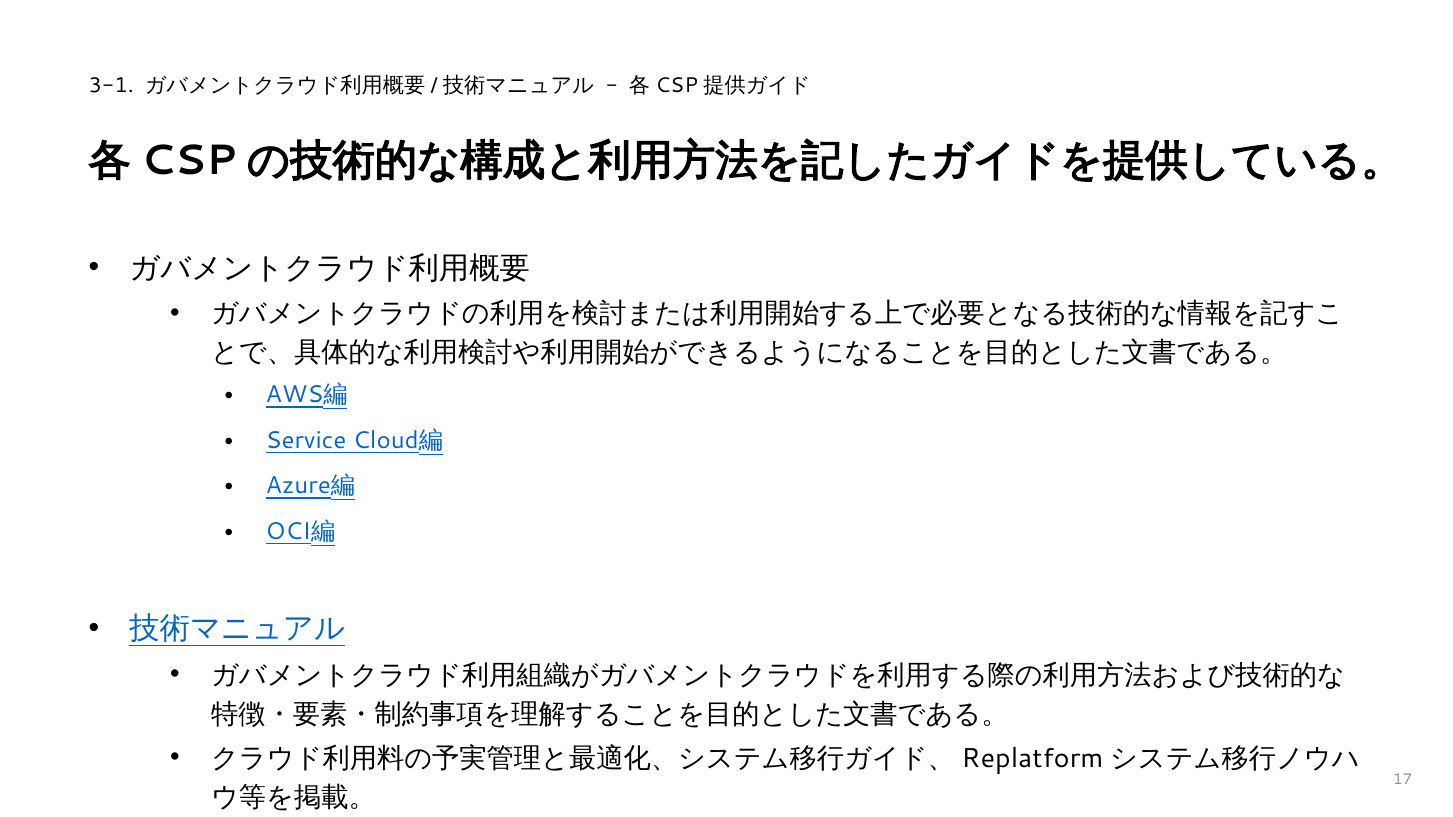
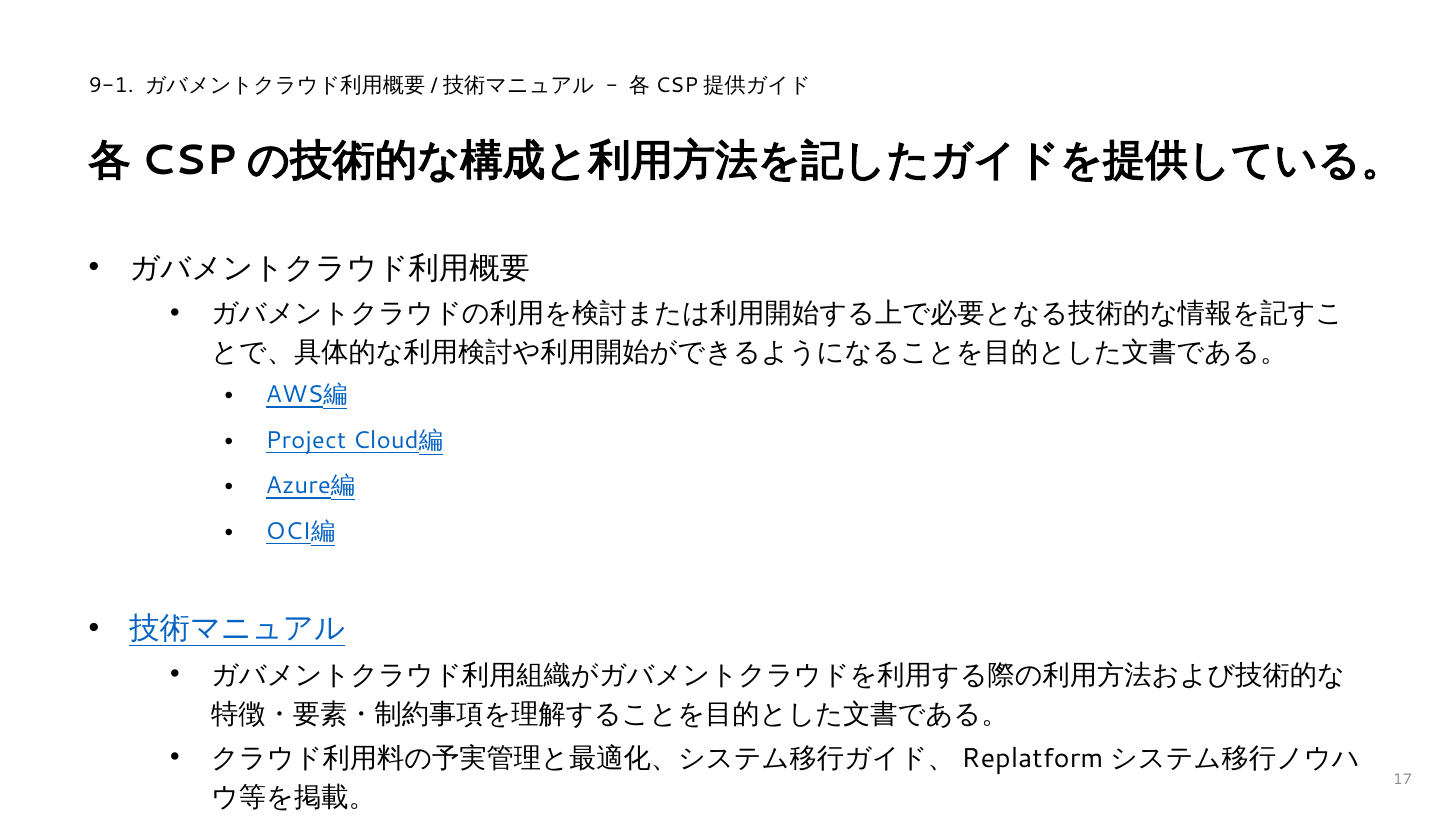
3-1: 3-1 -> 9-1 (111, 86)
Service: Service -> Project (306, 440)
